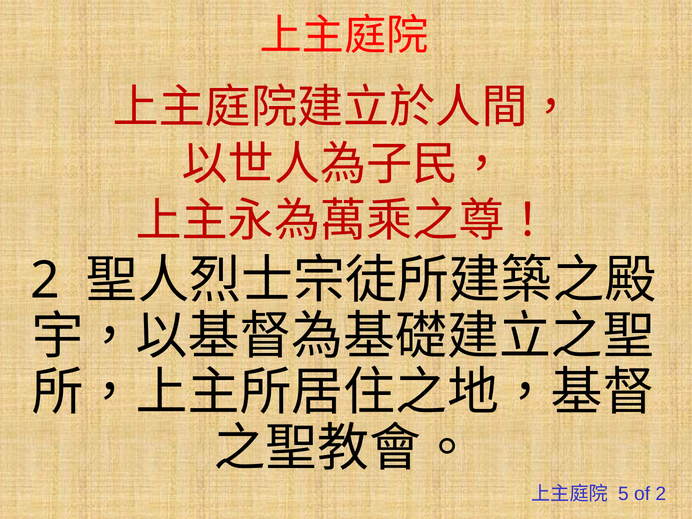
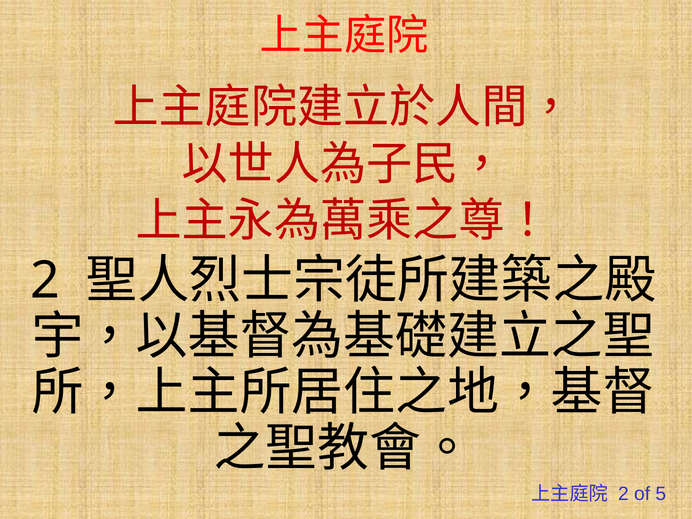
5: 5 -> 2 (623, 494)
of 2: 2 -> 5 (661, 494)
